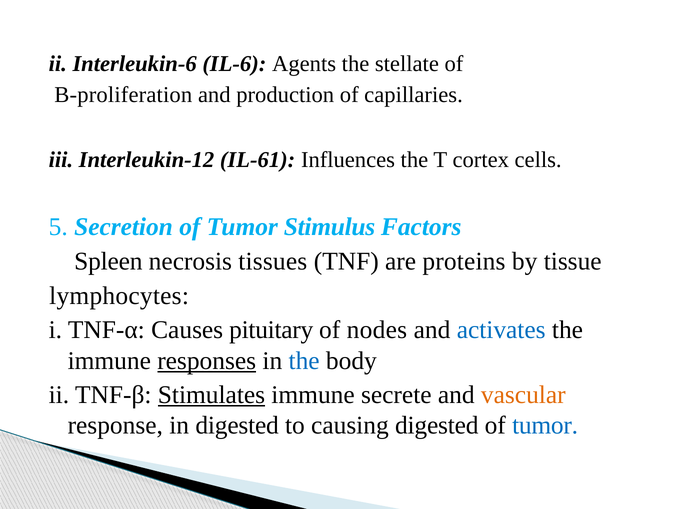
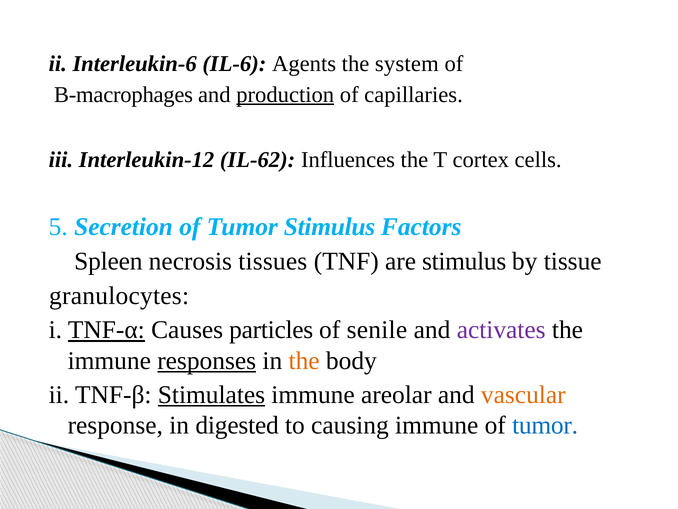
stellate: stellate -> system (407, 64)
B-proliferation: B-proliferation -> B-macrophages (124, 95)
production underline: none -> present (285, 95)
IL-61: IL-61 -> IL-62 (258, 160)
are proteins: proteins -> stimulus (464, 261)
lymphocytes: lymphocytes -> granulocytes (119, 295)
TNF-α underline: none -> present (106, 330)
pituitary: pituitary -> particles (271, 330)
nodes: nodes -> senile (377, 330)
activates colour: blue -> purple (501, 330)
the colour: blue -> orange (304, 360)
secrete: secrete -> areolar (396, 395)
causing digested: digested -> immune (437, 425)
